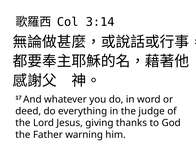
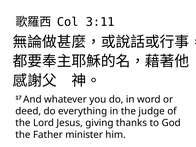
3:14: 3:14 -> 3:11 (100, 22)
warning: warning -> minister (84, 135)
